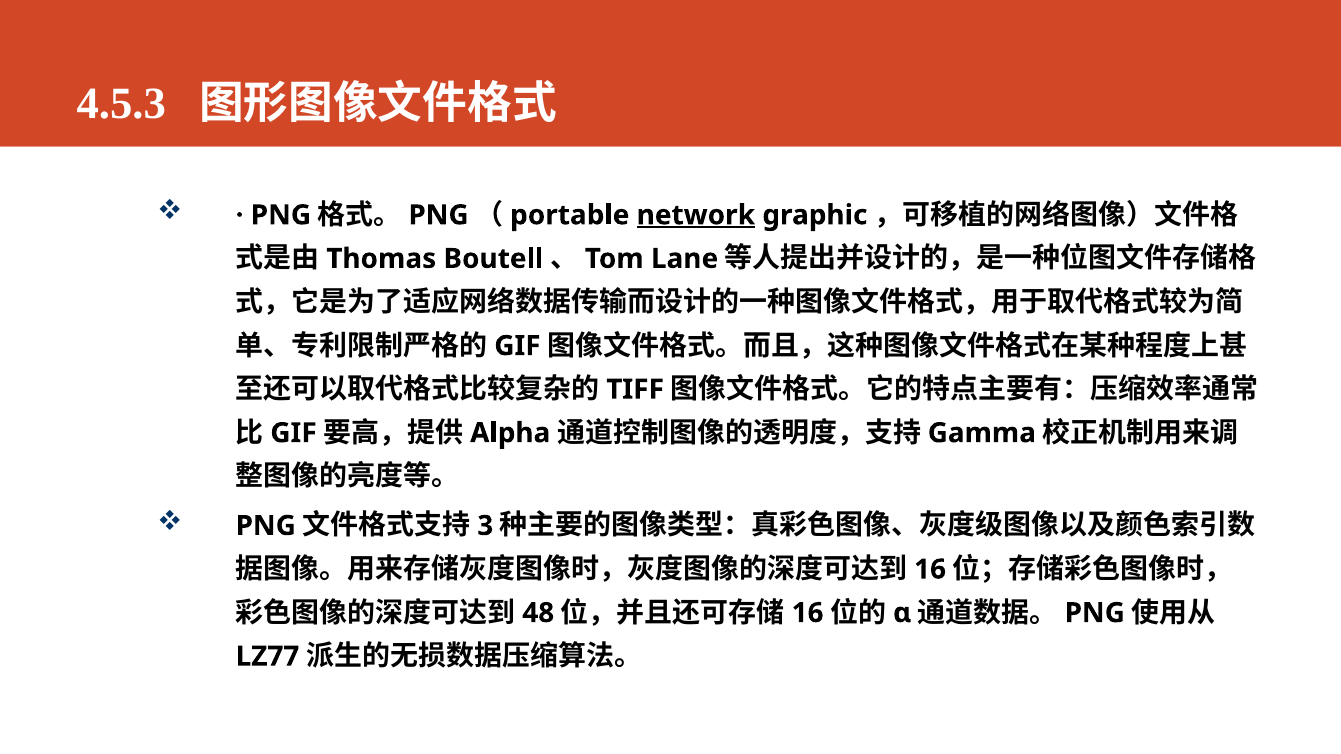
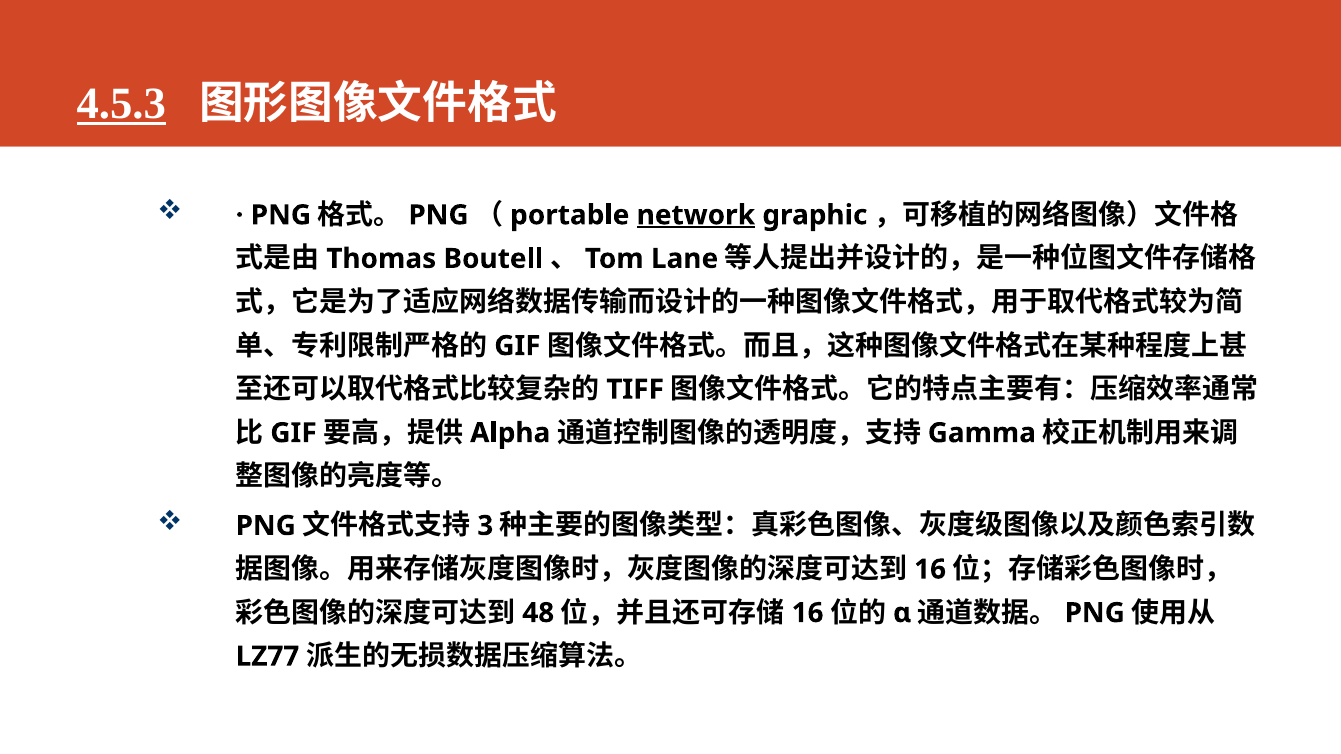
4.5.3 underline: none -> present (121, 104)
